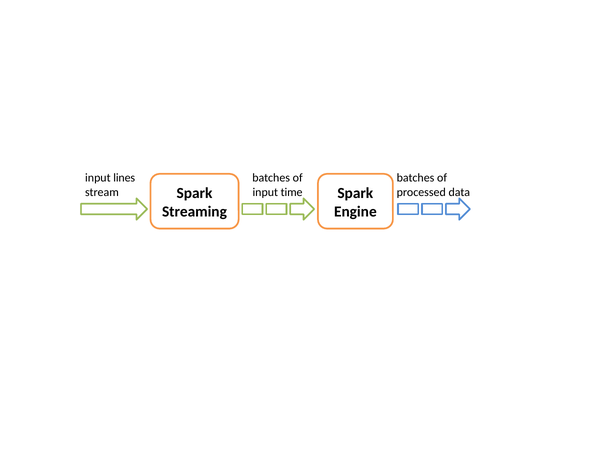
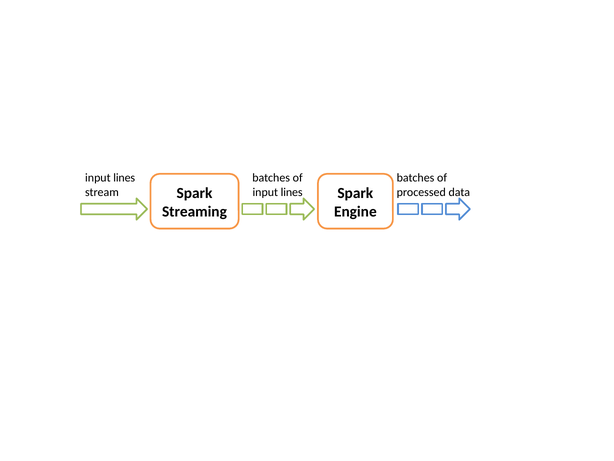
time: time -> lines (292, 192)
